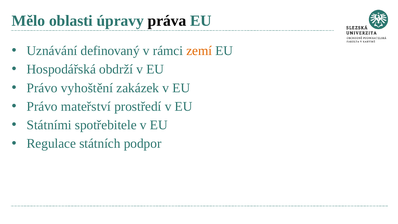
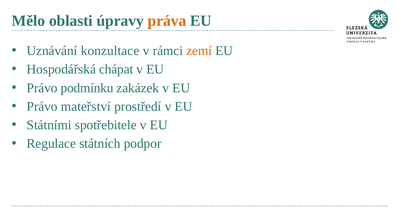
práva colour: black -> orange (167, 21)
definovaný: definovaný -> konzultace (110, 51)
obdrží: obdrží -> chápat (116, 69)
vyhoštění: vyhoštění -> podmínku (87, 88)
